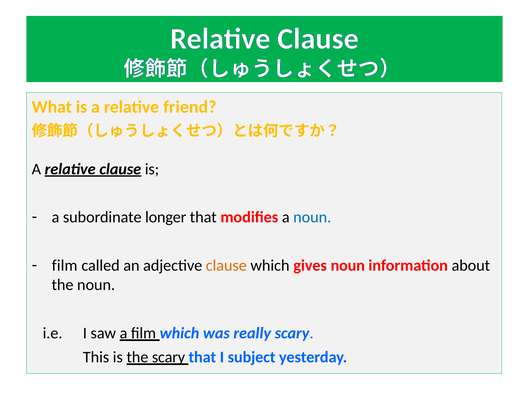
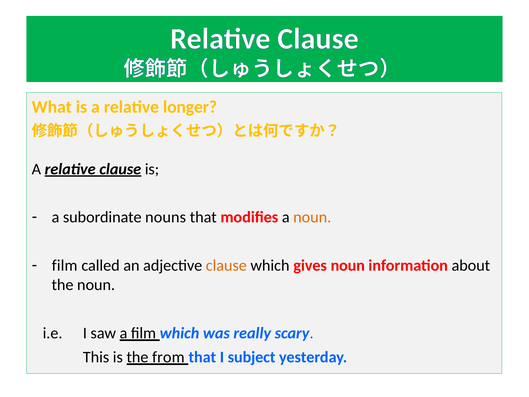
friend: friend -> longer (190, 107)
longer: longer -> nouns (166, 217)
noun colour: blue -> orange (312, 217)
the scary: scary -> from (168, 357)
